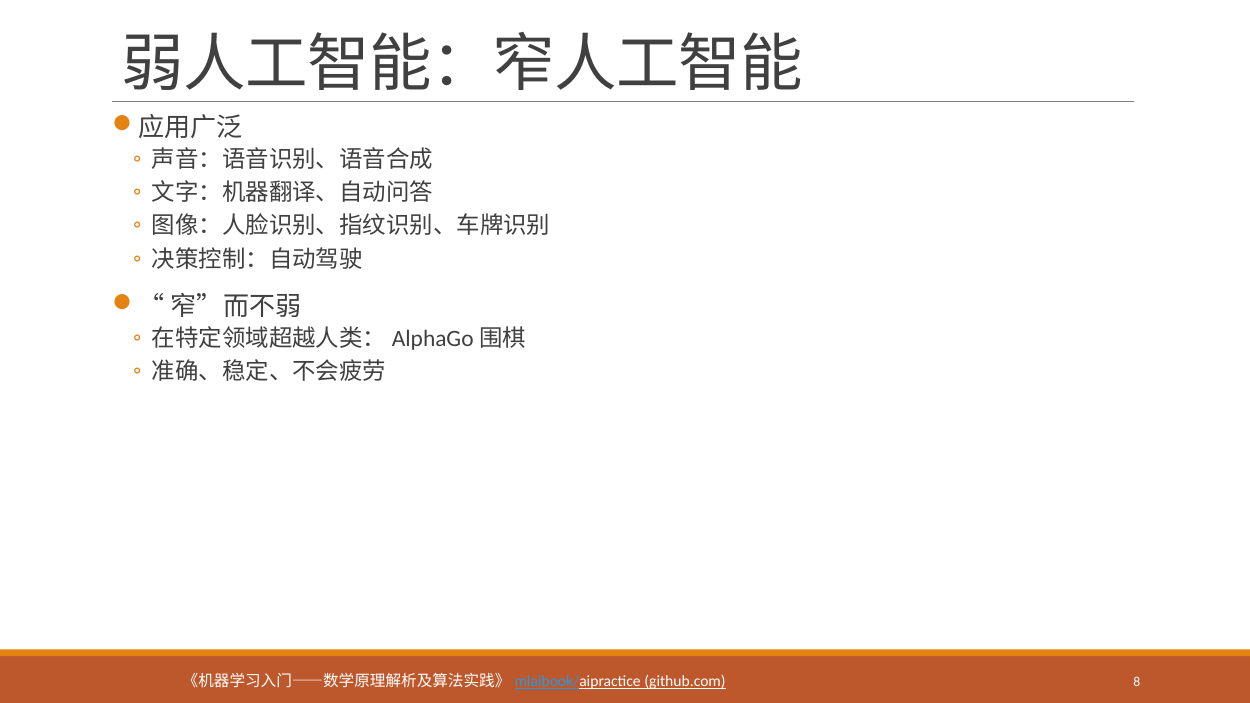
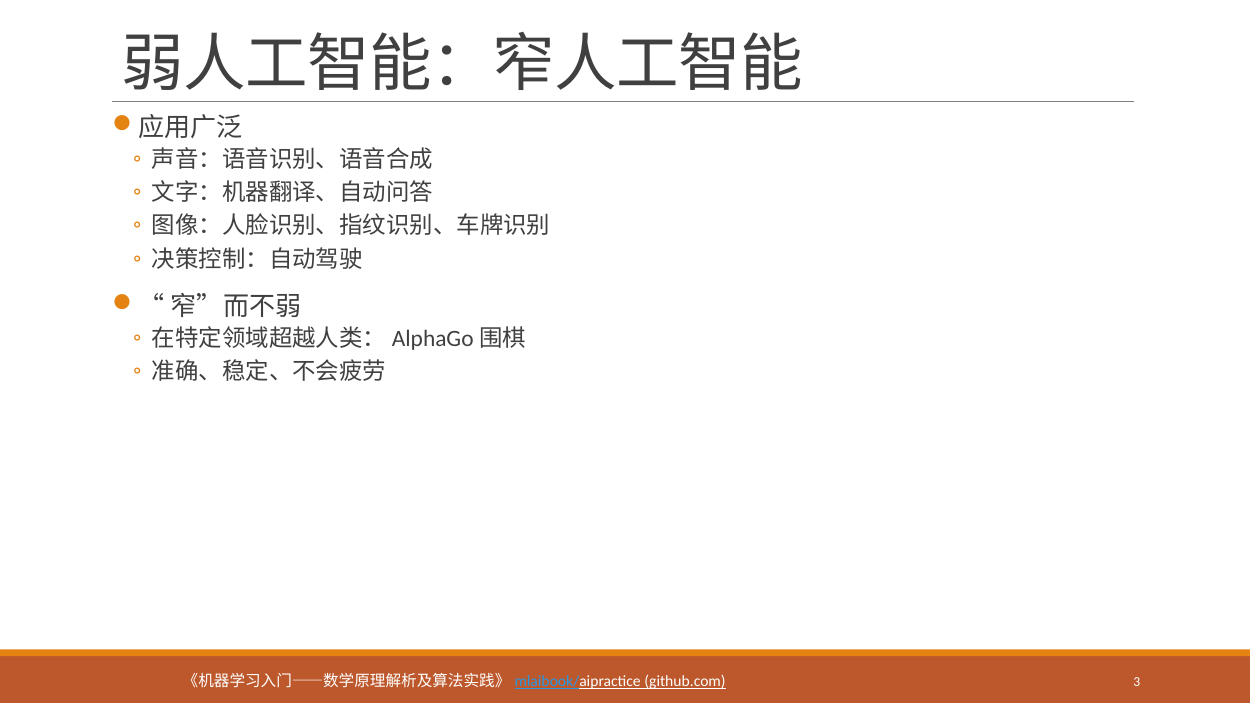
8: 8 -> 3 (1137, 682)
